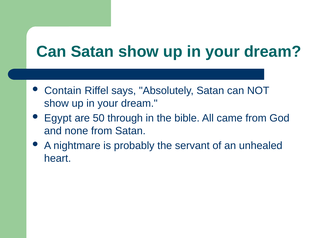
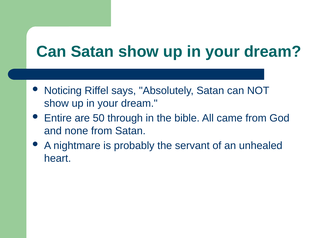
Contain: Contain -> Noticing (63, 91)
Egypt: Egypt -> Entire (58, 118)
